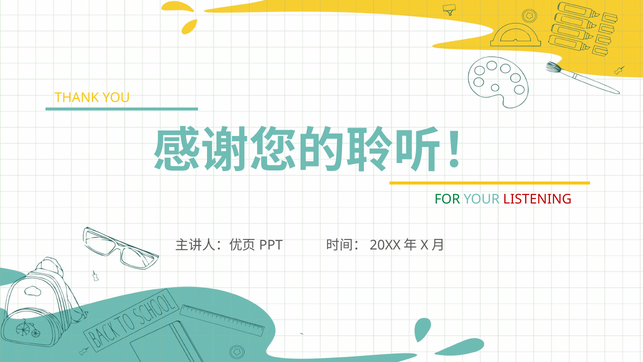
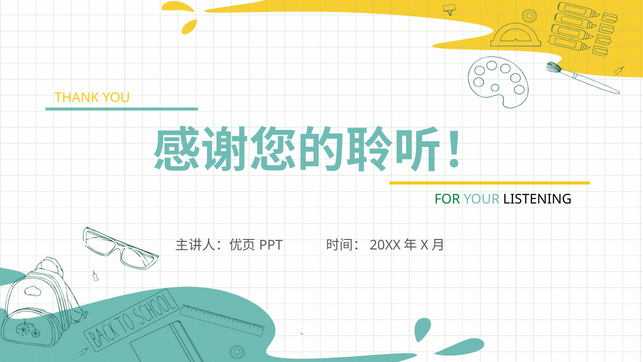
LISTENING colour: red -> black (537, 199)
